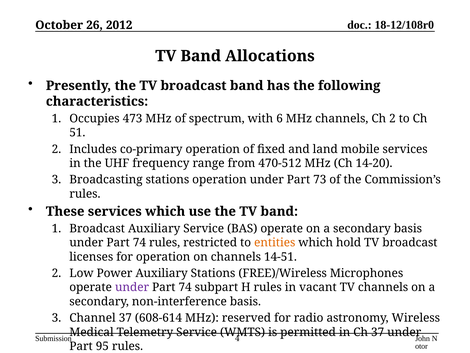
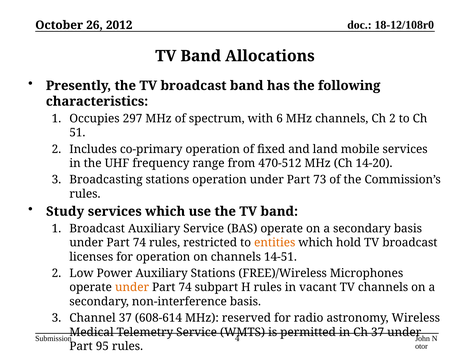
473: 473 -> 297 (133, 118)
These: These -> Study (65, 211)
under colour: purple -> orange (132, 287)
